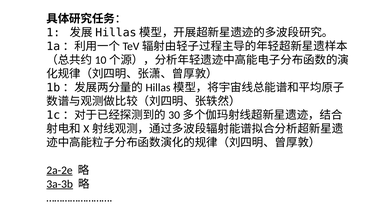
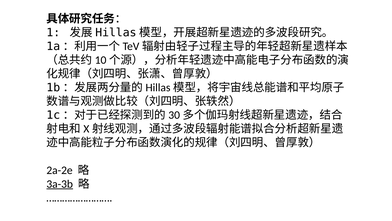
2a-2e underline: present -> none (59, 170)
